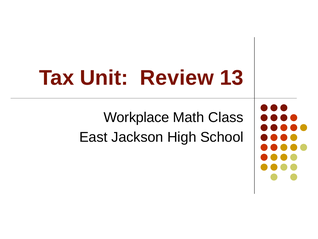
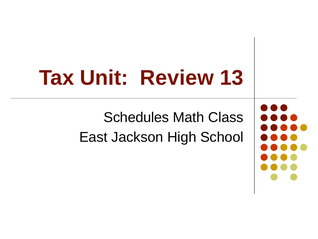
Workplace: Workplace -> Schedules (136, 117)
